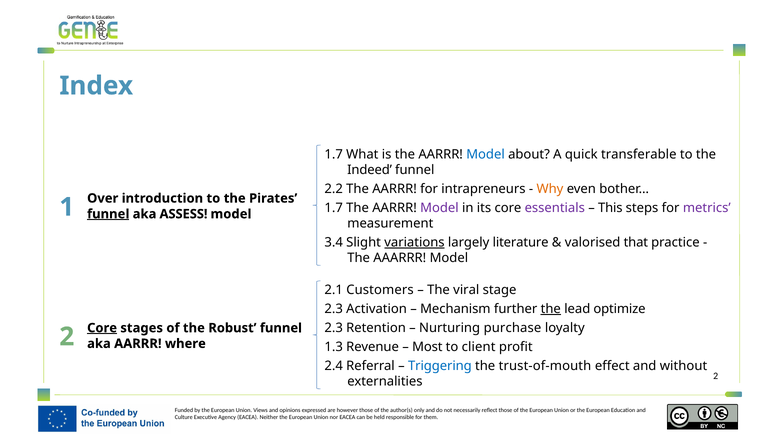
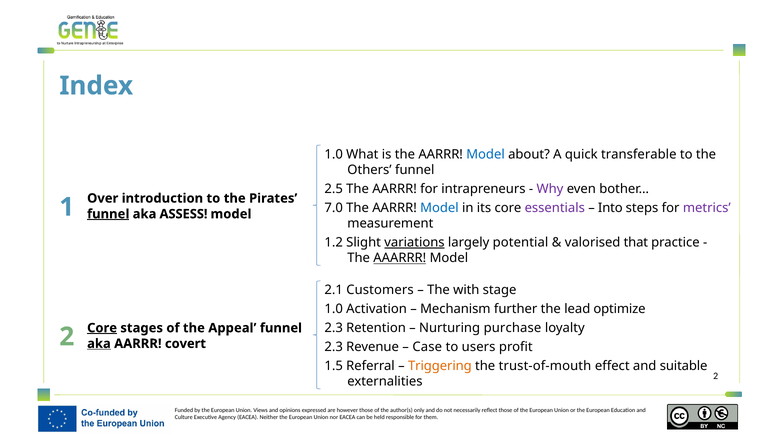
1.7: 1.7 -> 1.0 (334, 154)
Indeed: Indeed -> Others (369, 170)
2.2: 2.2 -> 2.5 (334, 189)
Why colour: orange -> purple (550, 189)
1.7: 1.7 -> 7.0 (334, 208)
Model colour: purple -> blue (439, 208)
This: This -> Into (610, 208)
3.4: 3.4 -> 1.2 (334, 242)
literature: literature -> potential (521, 242)
AAARRR underline: none -> present (400, 258)
viral: viral -> with (466, 290)
2.3: 2.3 -> 1.0 (334, 309)
the underline: present -> none (551, 309)
Robust: Robust -> Appeal (232, 328)
aka underline: none -> present (99, 343)
where: where -> covert (185, 343)
1.3: 1.3 -> 2.3 (334, 346)
Most: Most -> Case (427, 346)
client: client -> users (479, 346)
2.4: 2.4 -> 1.5 (334, 365)
Triggering colour: blue -> orange (440, 365)
without: without -> suitable (684, 365)
